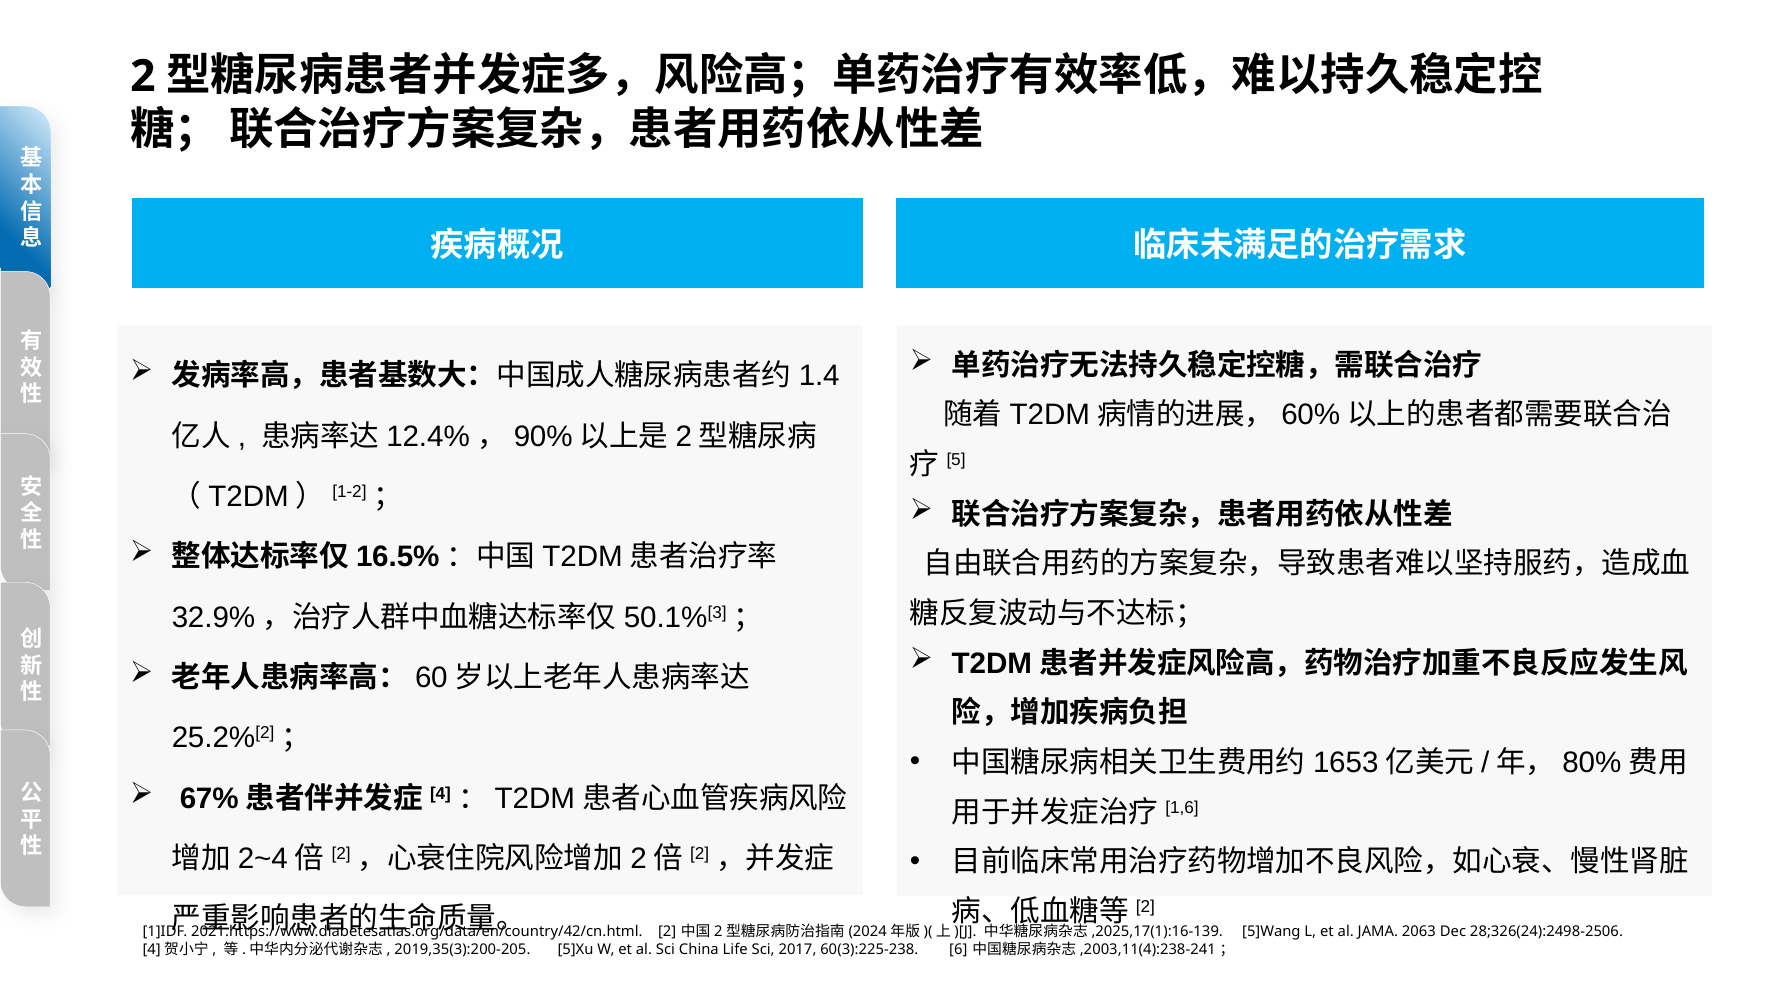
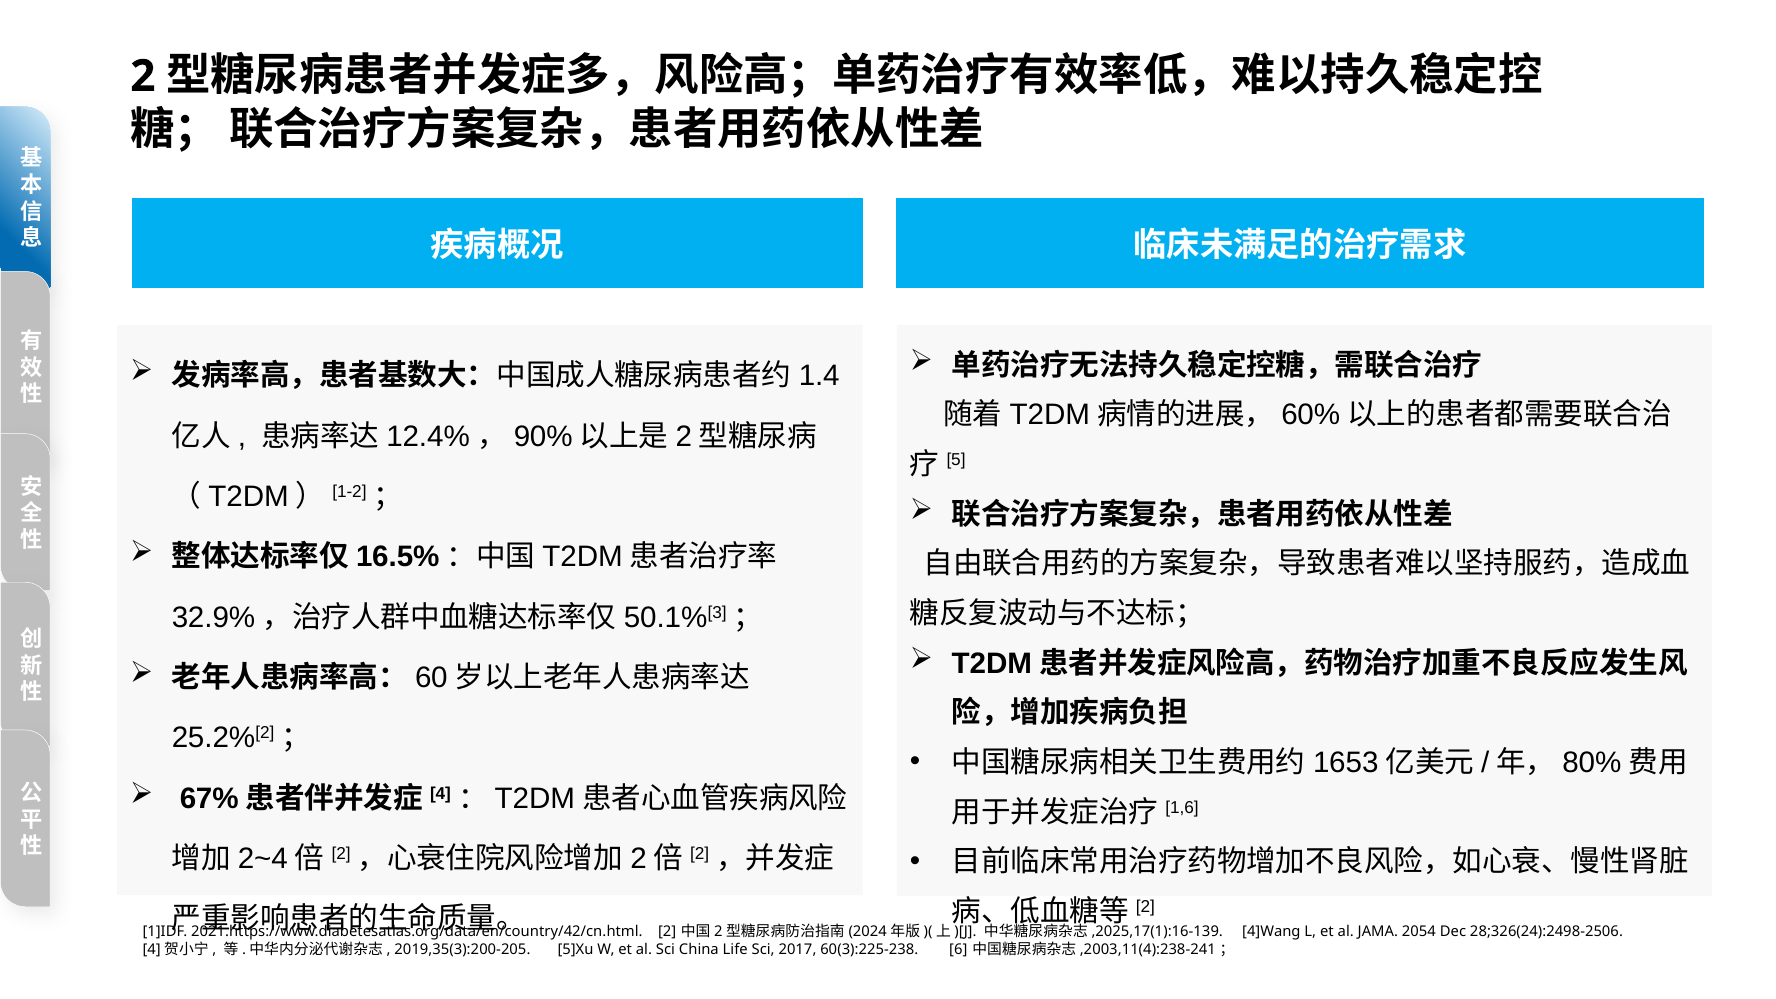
5]Wang: 5]Wang -> 4]Wang (1271, 932)
2063: 2063 -> 2054 (1419, 932)
